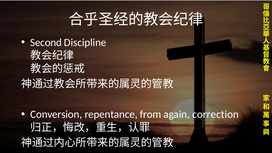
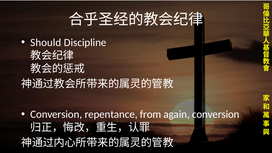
Second: Second -> Should (46, 43)
again correction: correction -> conversion (216, 114)
